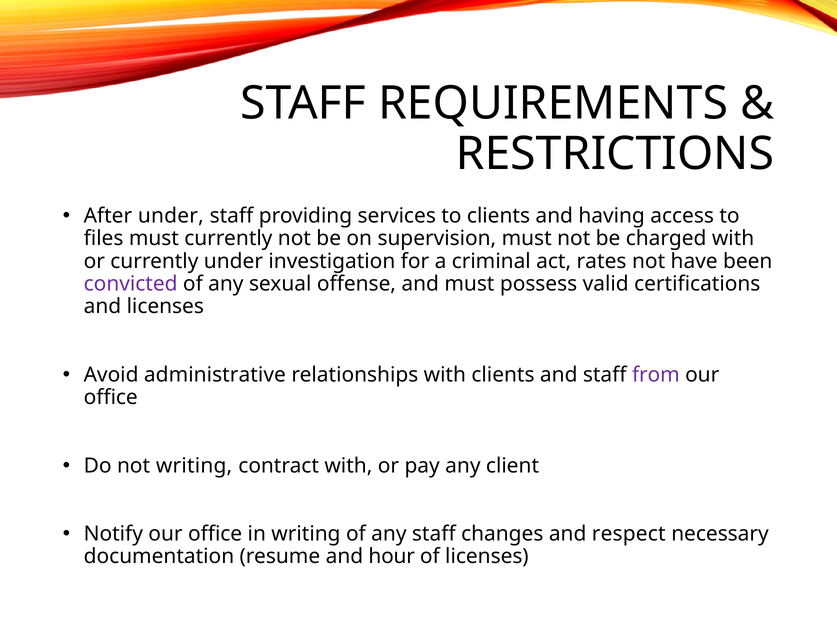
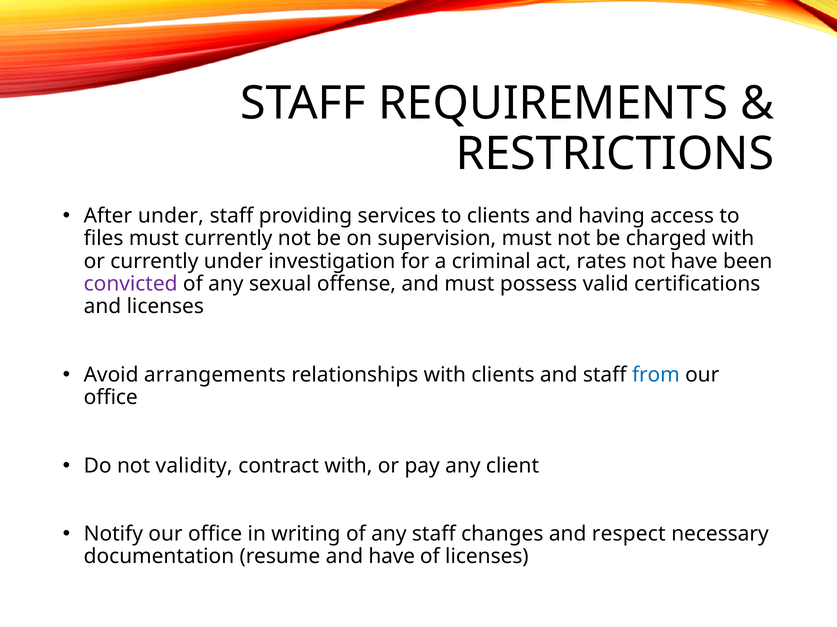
administrative: administrative -> arrangements (215, 375)
from colour: purple -> blue (656, 375)
not writing: writing -> validity (194, 466)
and hour: hour -> have (392, 557)
